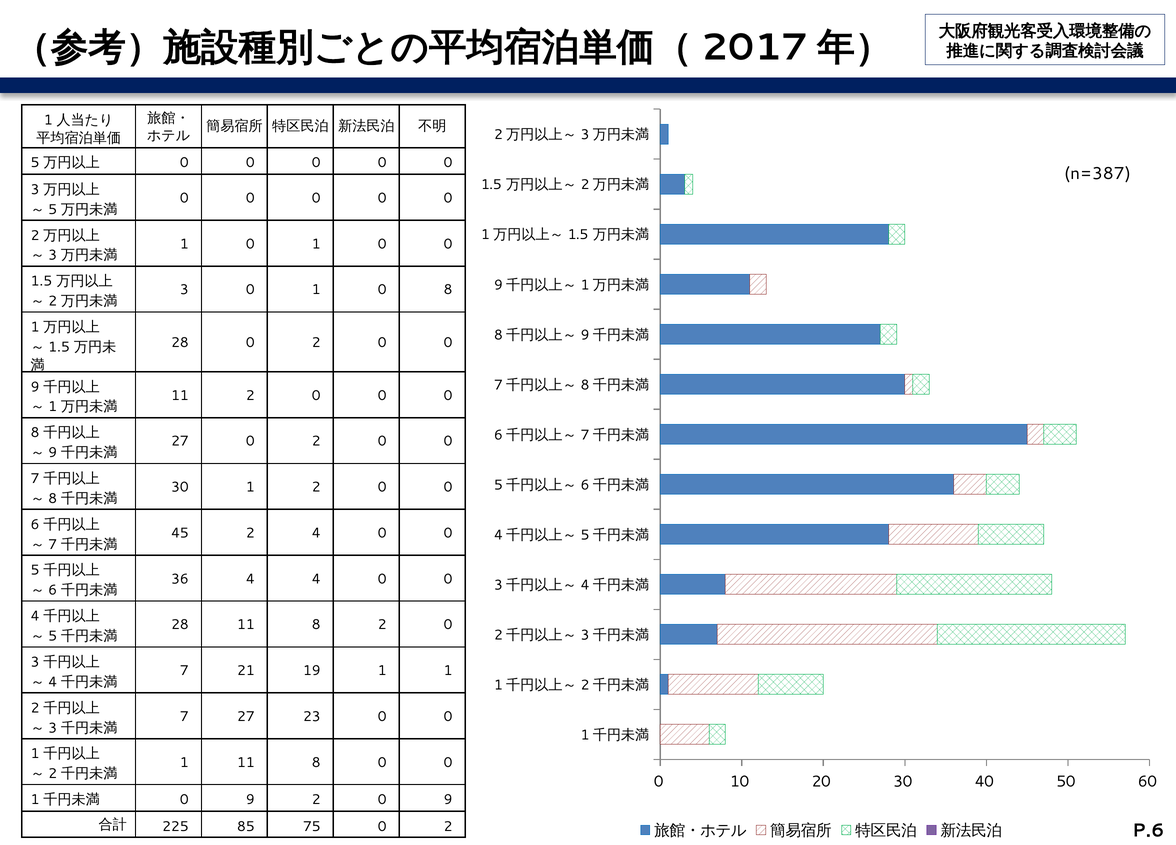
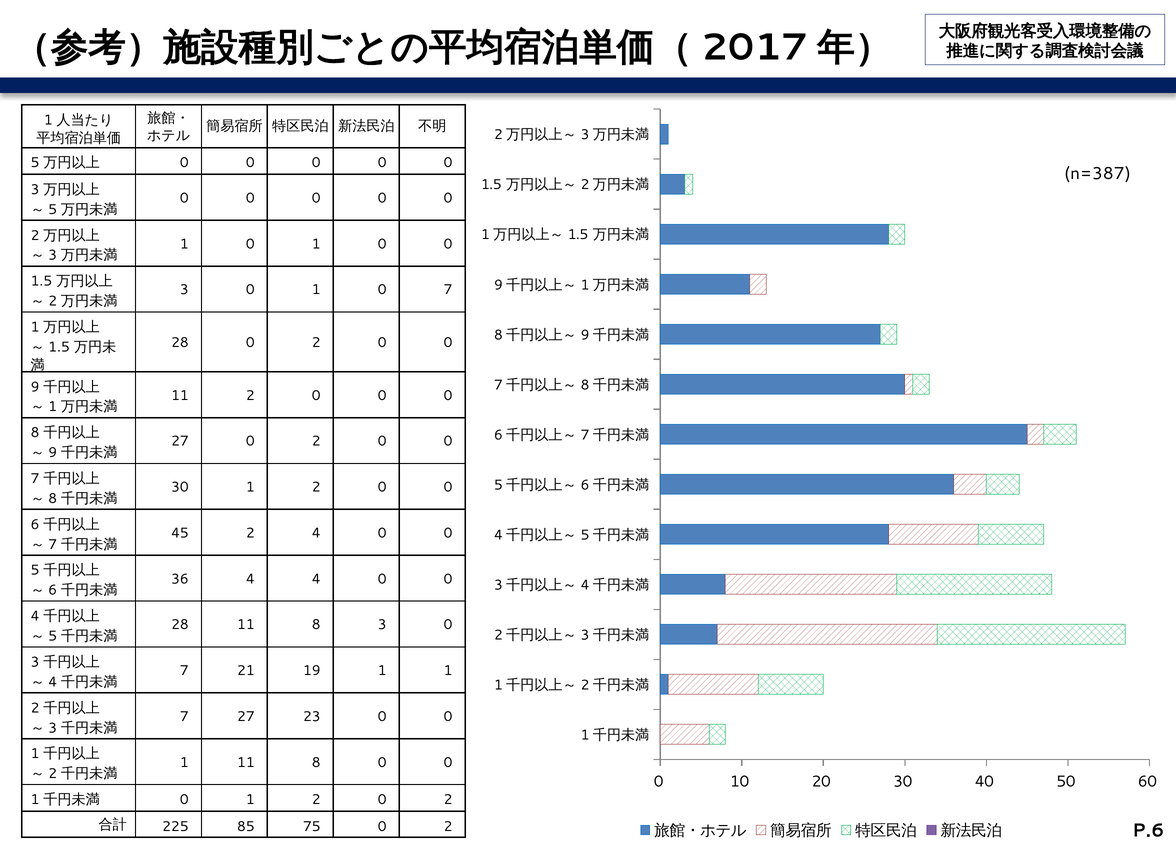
1 0 8: 8 -> 7 (448, 290)
8 2: 2 -> 3 (382, 625)
9: 9 -> 1 (250, 800)
2 0 9: 9 -> 2 (448, 800)
